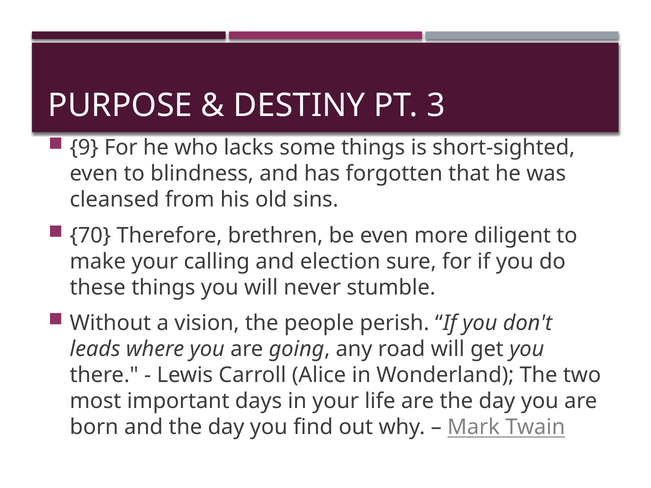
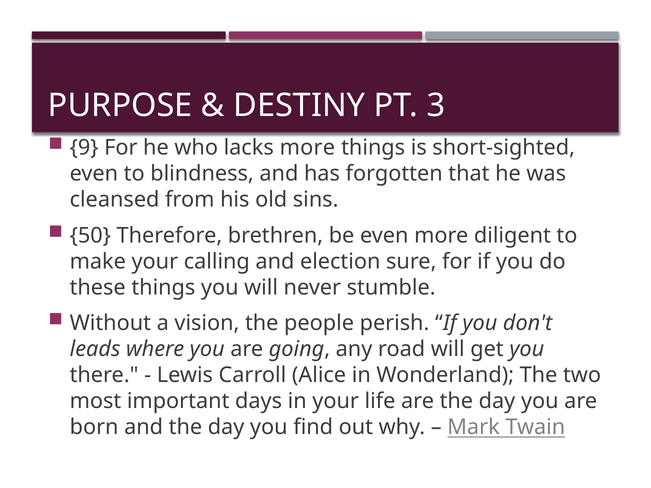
lacks some: some -> more (307, 148)
70: 70 -> 50 (90, 236)
